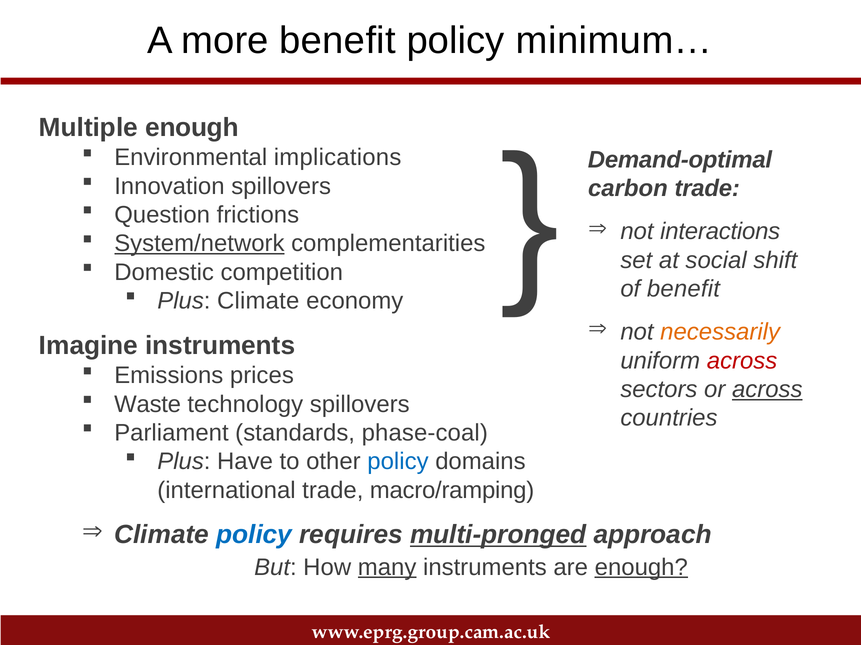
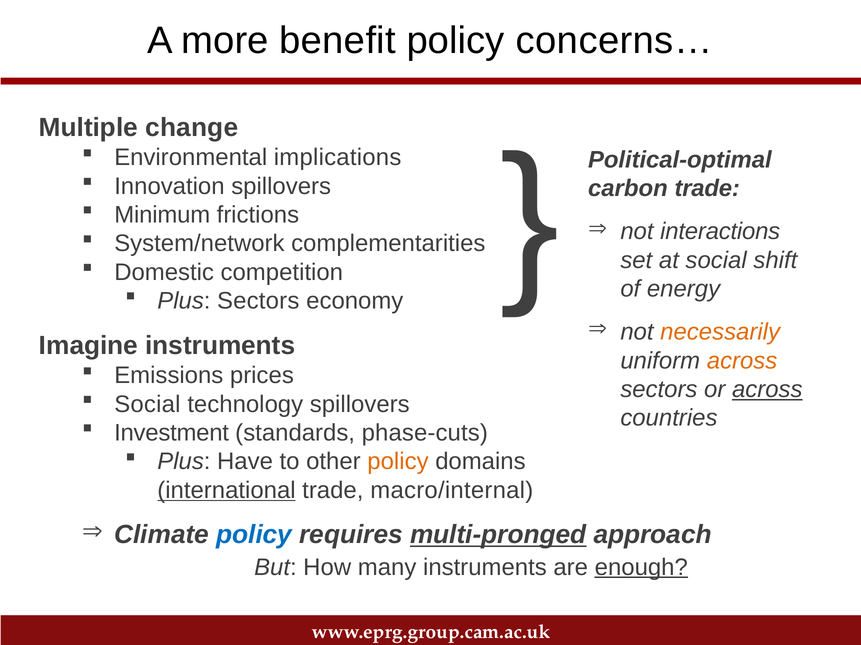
minimum…: minimum… -> concerns… (614, 41)
Multiple enough: enough -> change (192, 128)
Demand-optimal: Demand-optimal -> Political-optimal (680, 160)
Question: Question -> Minimum (162, 215)
System/network underline: present -> none (199, 244)
of benefit: benefit -> energy (684, 289)
Plus Climate: Climate -> Sectors (258, 301)
across colour: red -> orange (742, 361)
Waste: Waste -> Social (147, 405)
Parliament: Parliament -> Investment (172, 433)
phase-coal: phase-coal -> phase-cuts (425, 433)
policy colour: blue -> orange (398, 462)
international underline: none -> present (226, 491)
macro/ramping: macro/ramping -> macro/internal (452, 491)
many underline: present -> none (387, 568)
